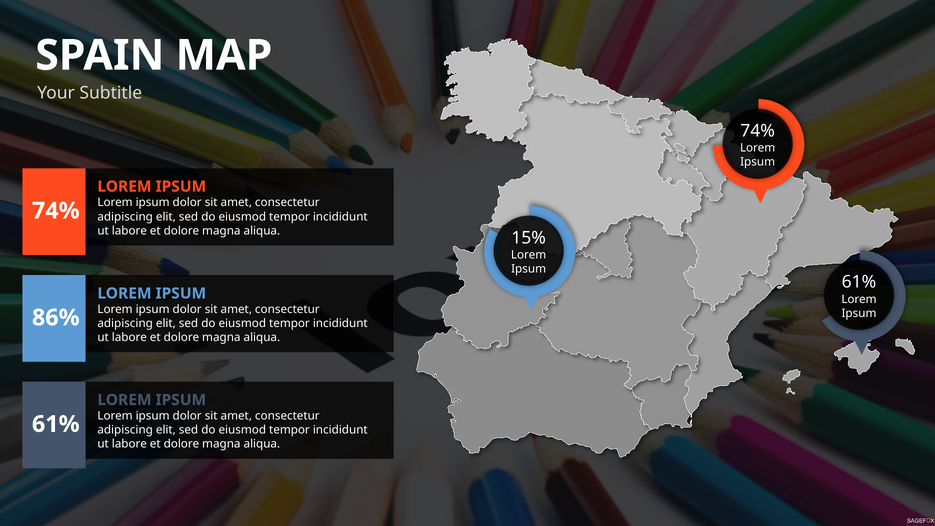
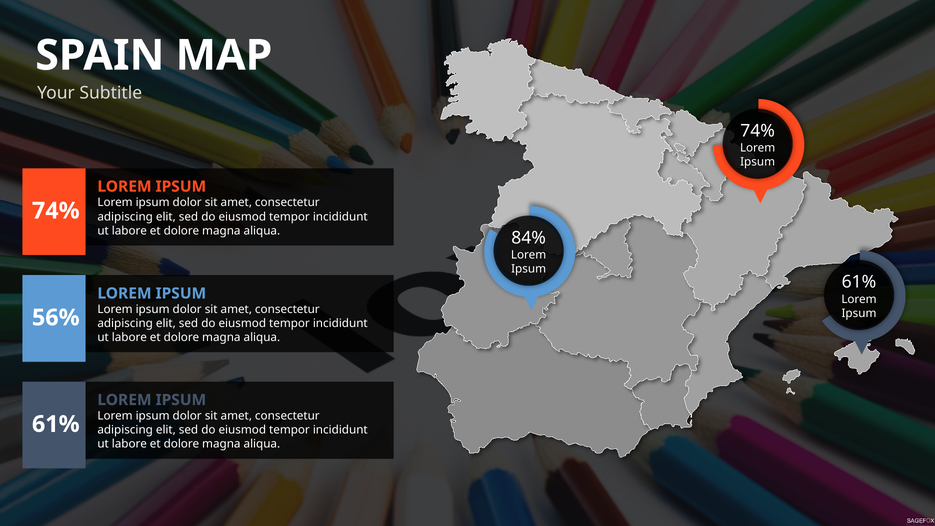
15%: 15% -> 84% (529, 238)
86%: 86% -> 56% (56, 318)
